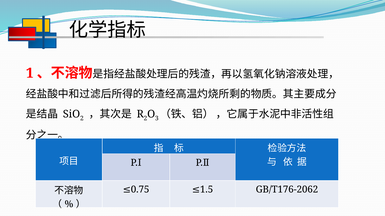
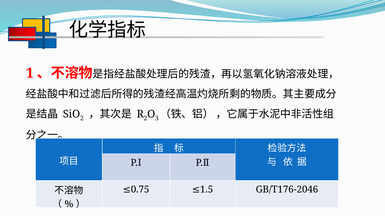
GB/T176-2062: GB/T176-2062 -> GB/T176-2046 (287, 190)
